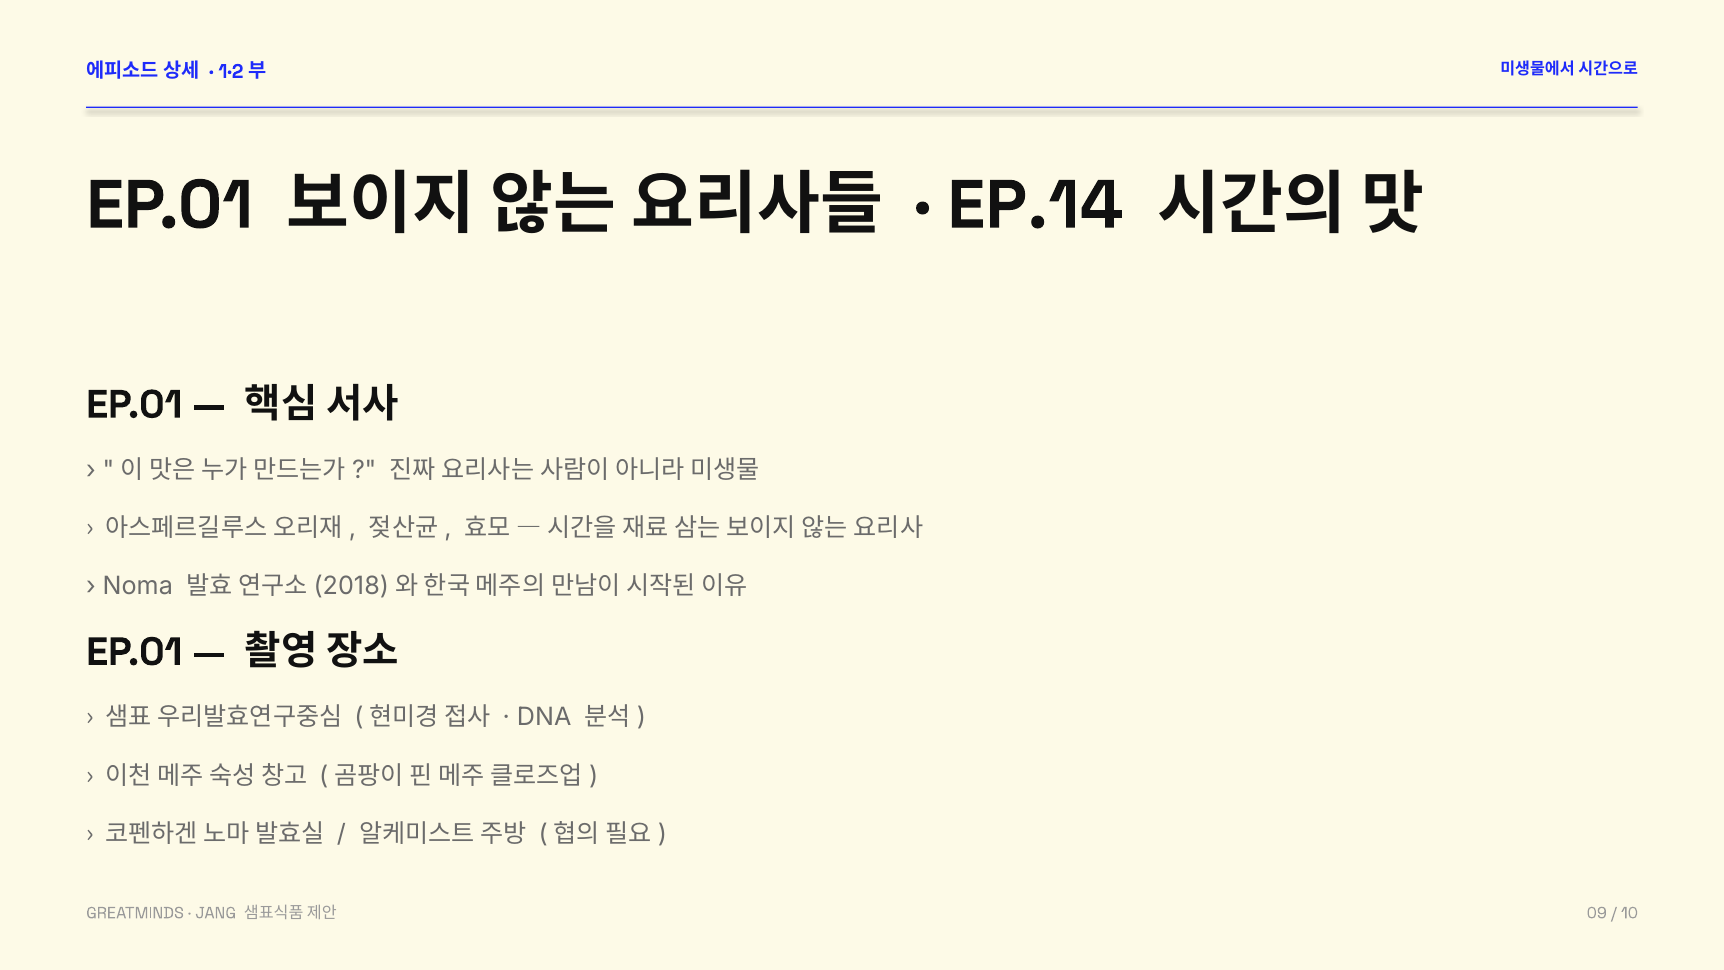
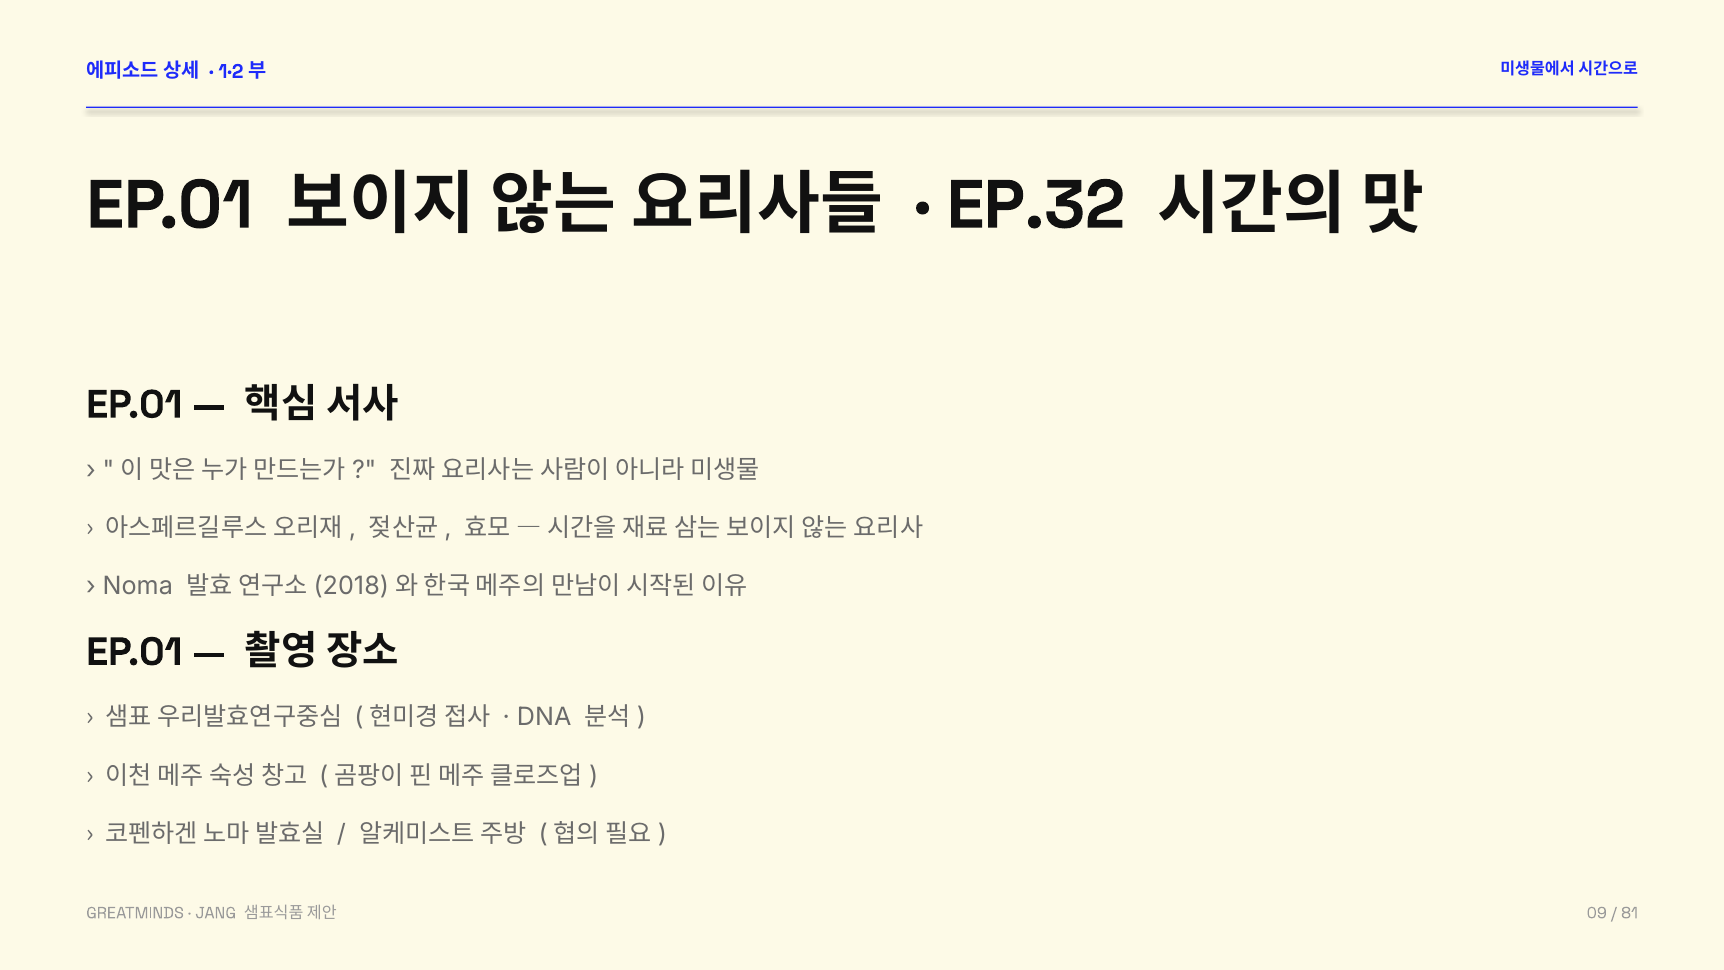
EP.14: EP.14 -> EP.32 (1036, 205)
10: 10 -> 81 (1629, 913)
